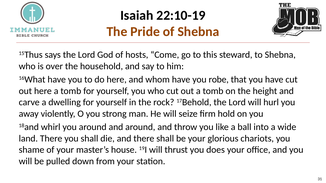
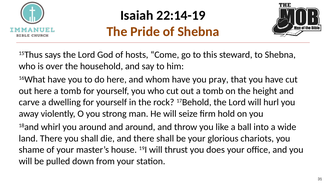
22:10-19: 22:10-19 -> 22:14-19 (181, 15)
robe: robe -> pray (219, 80)
